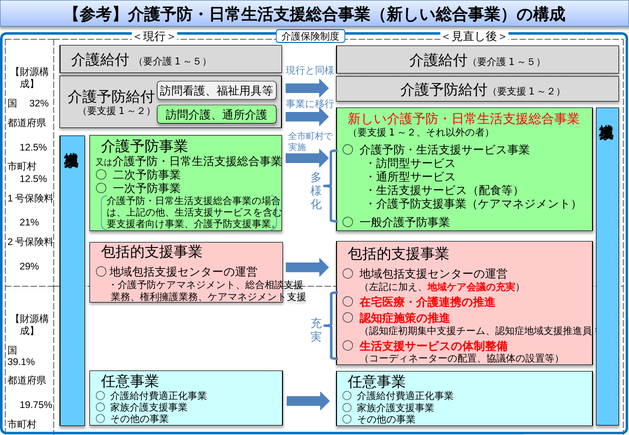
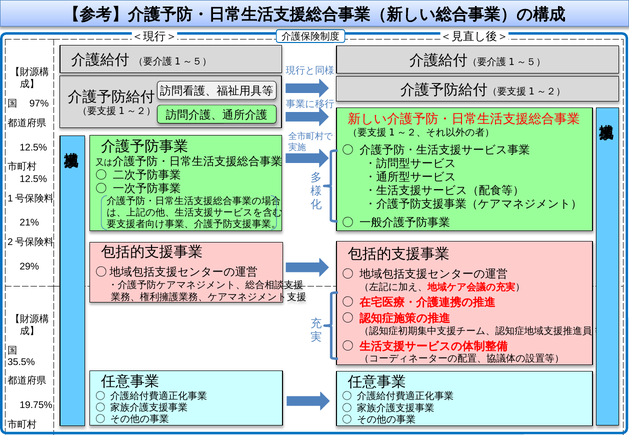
32%: 32% -> 97% (39, 104)
39.1%: 39.1% -> 35.5% (21, 363)
